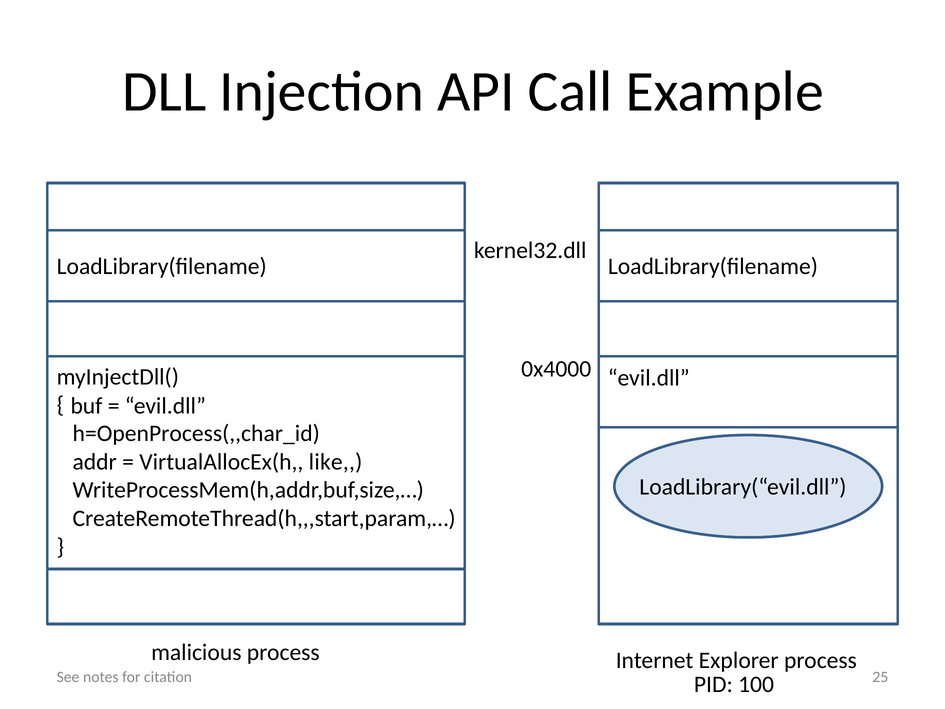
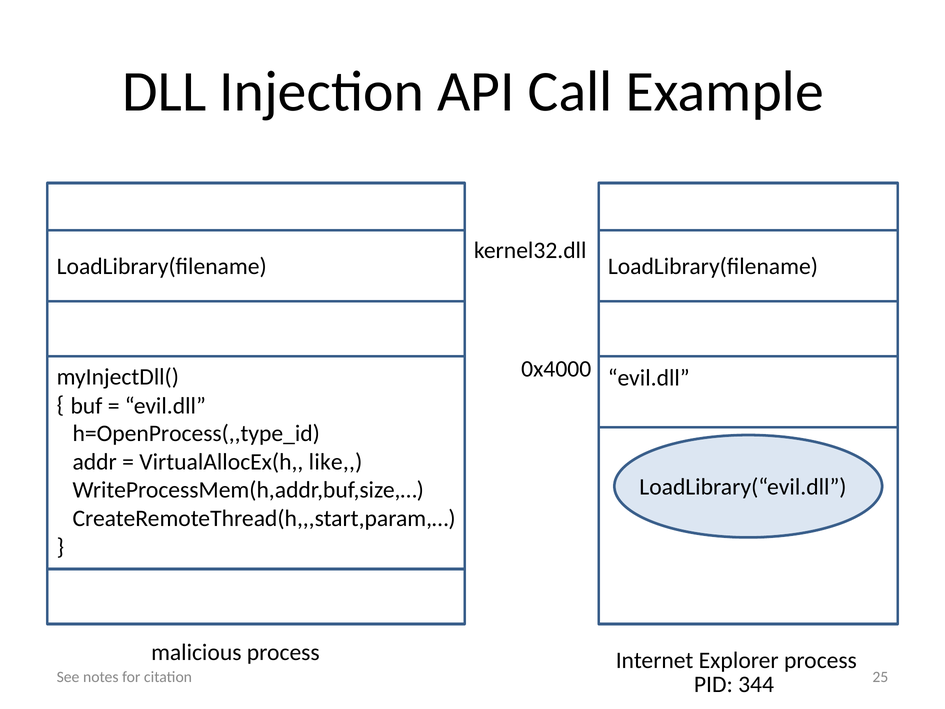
h=OpenProcess(,,char_id: h=OpenProcess(,,char_id -> h=OpenProcess(,,type_id (196, 433)
100: 100 -> 344 (756, 684)
